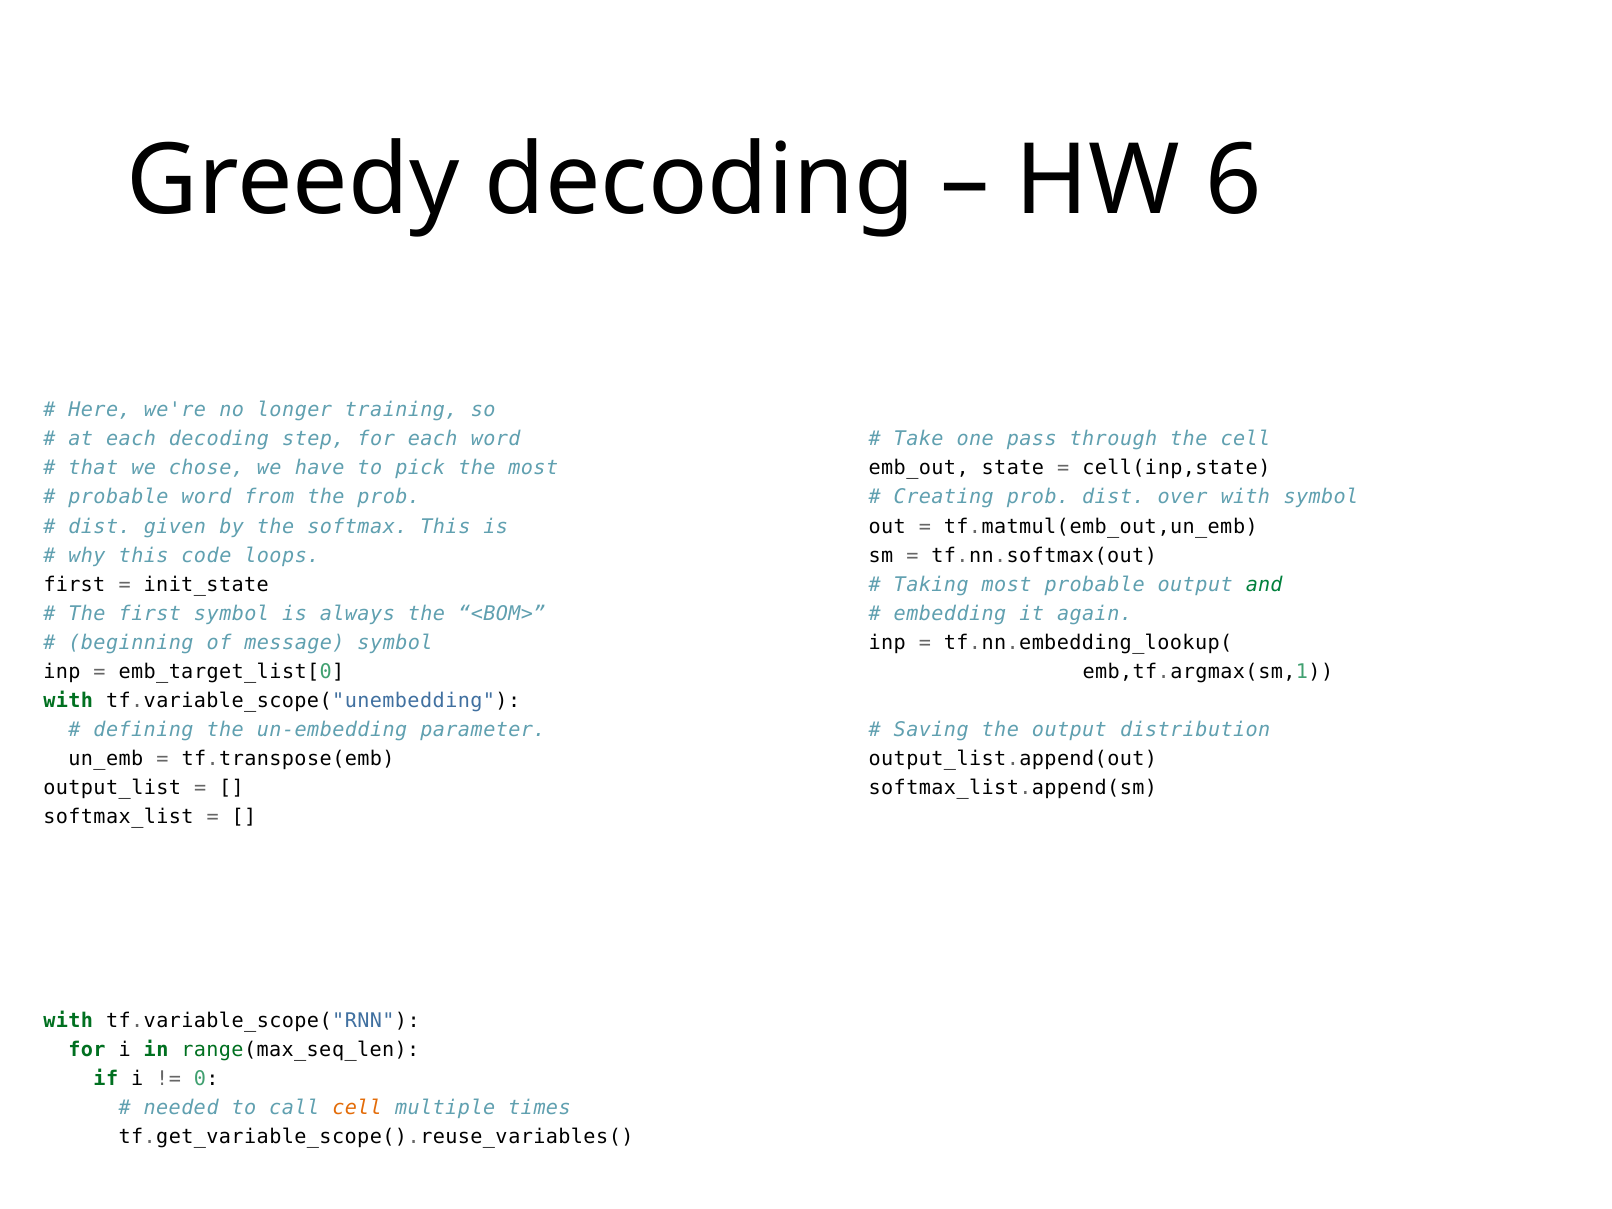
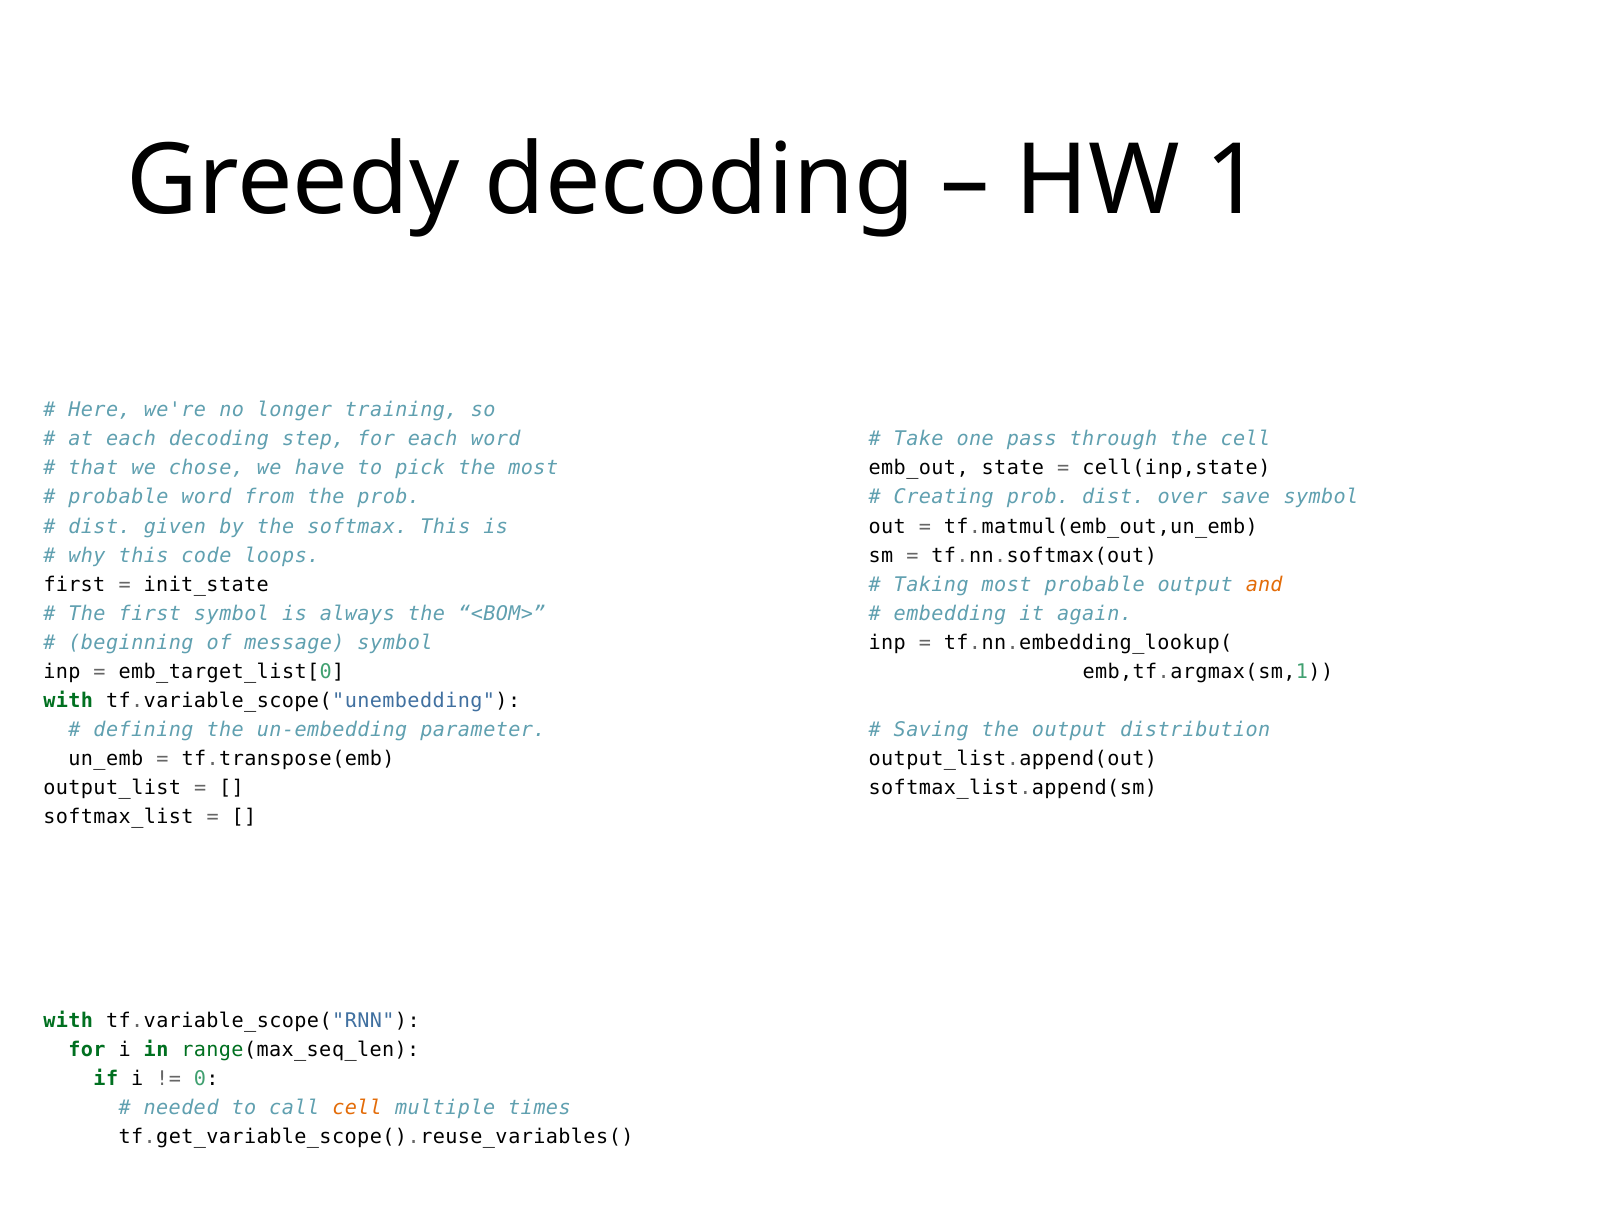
6: 6 -> 1 (1234, 181)
over with: with -> save (1245, 497)
and colour: green -> orange (1264, 585)
